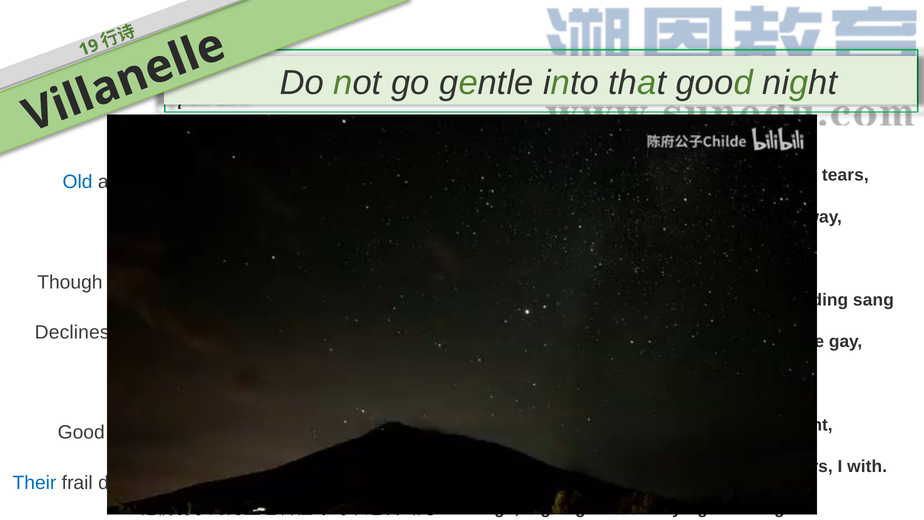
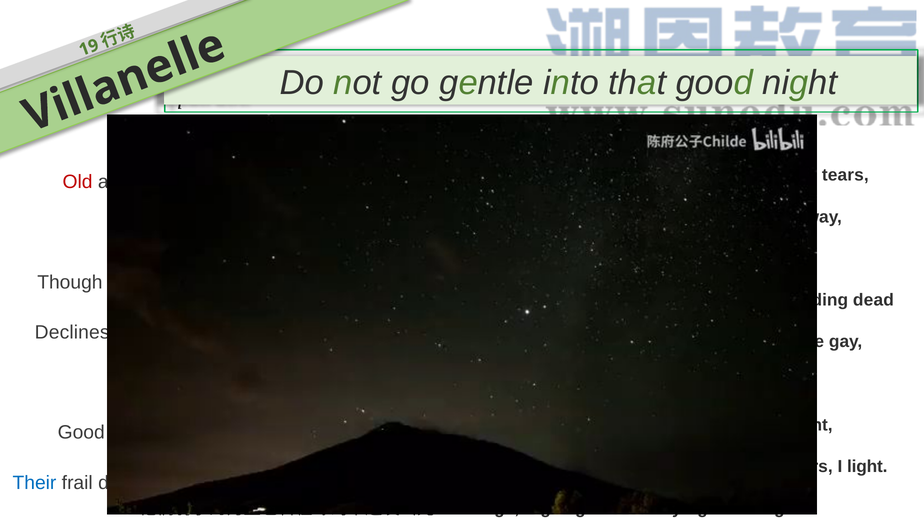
Old colour: blue -> red (78, 182)
sang: sang -> dead (873, 300)
I with: with -> light (867, 466)
